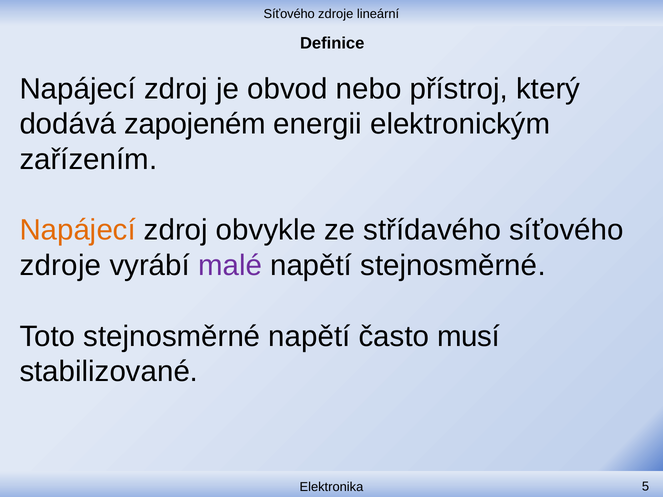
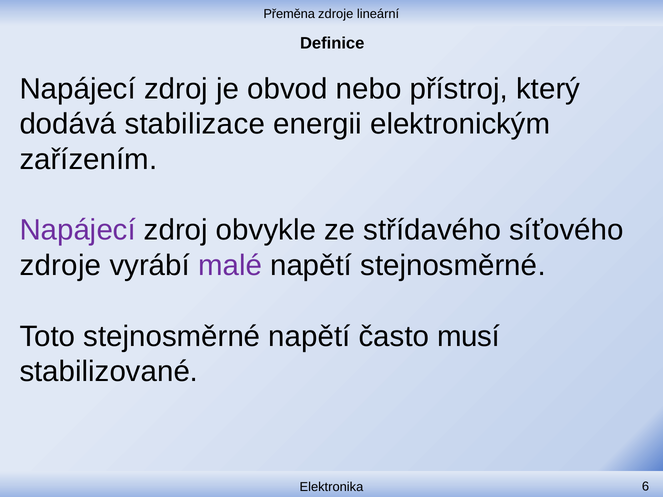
Síťového: Síťového -> Přeměna (289, 14)
zapojeném: zapojeném -> stabilizace (195, 124)
Napájecí colour: orange -> purple (78, 230)
5: 5 -> 6 (646, 487)
